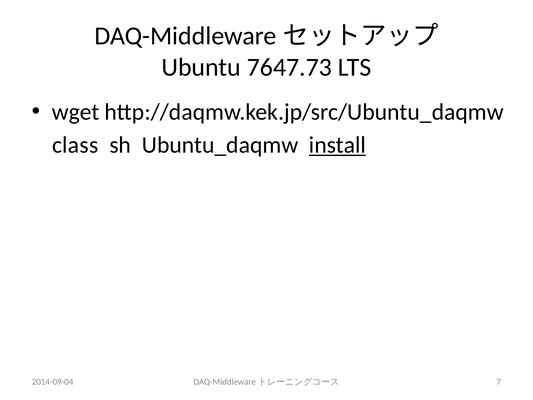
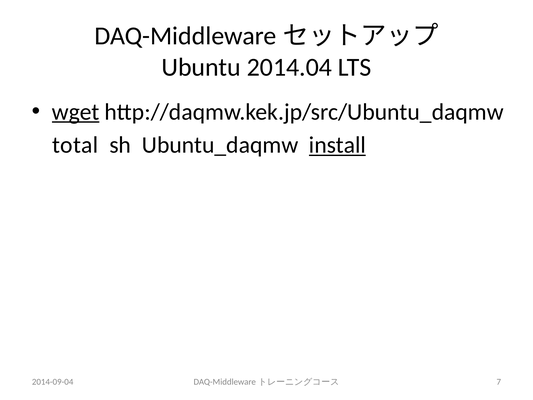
7647.73: 7647.73 -> 2014.04 (289, 67)
wget underline: none -> present (76, 112)
class: class -> total (75, 145)
